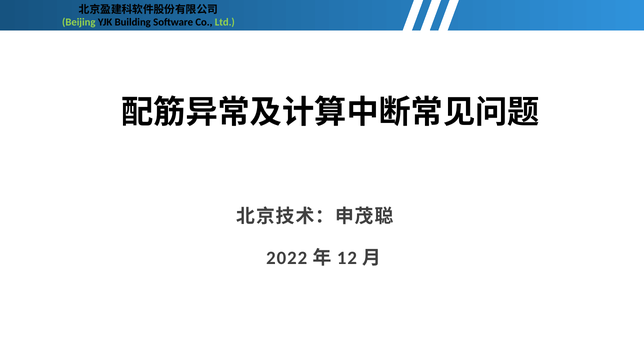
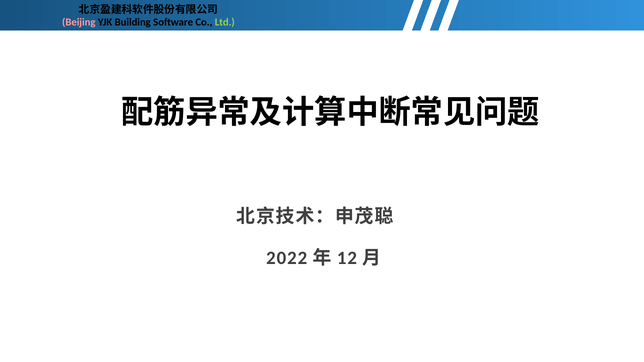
Beijing colour: light green -> pink (79, 22)
